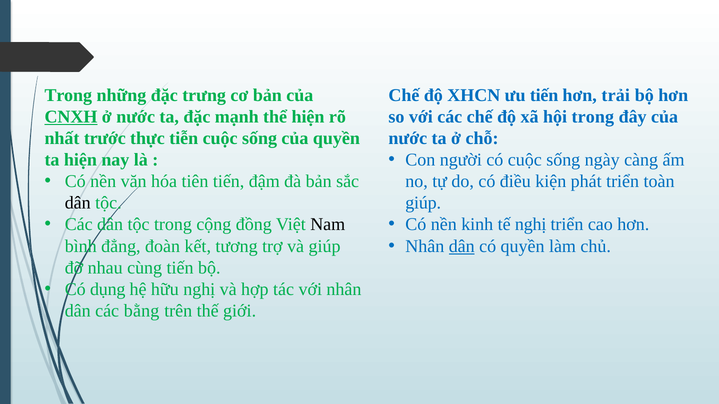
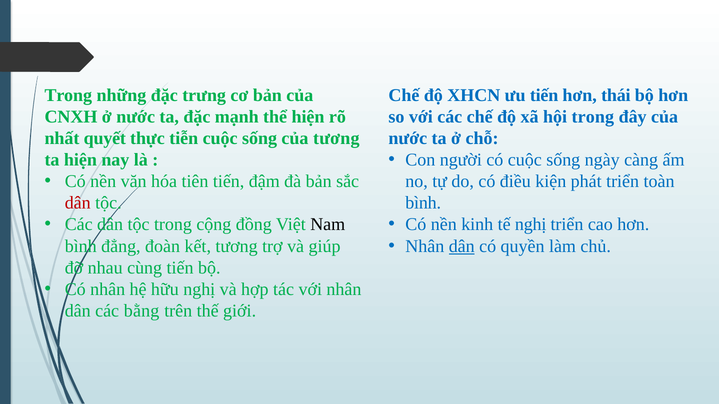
trải: trải -> thái (616, 95)
CNXH underline: present -> none (71, 117)
trước: trước -> quyết (105, 138)
của quyền: quyền -> tương (336, 138)
dân colour: black -> red (78, 203)
giúp: giúp -> bình (423, 203)
Có dụng: dụng -> nhân (108, 289)
